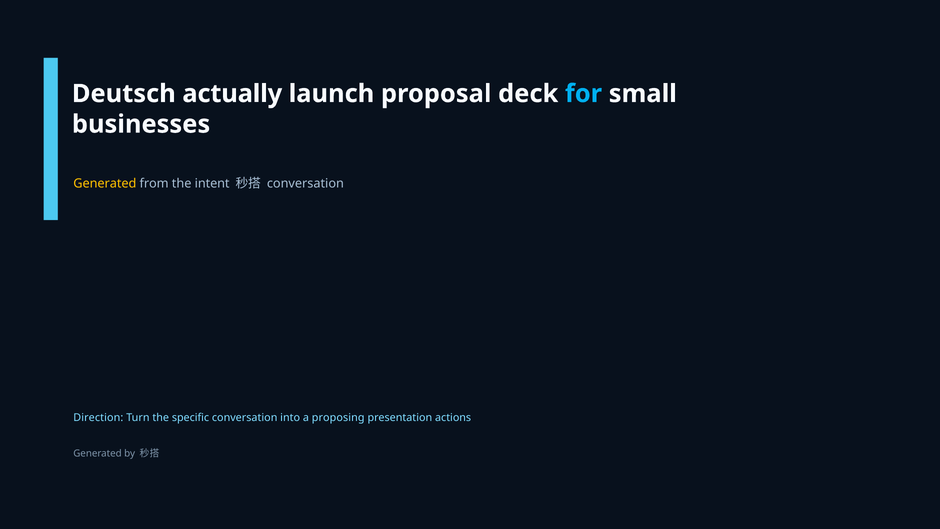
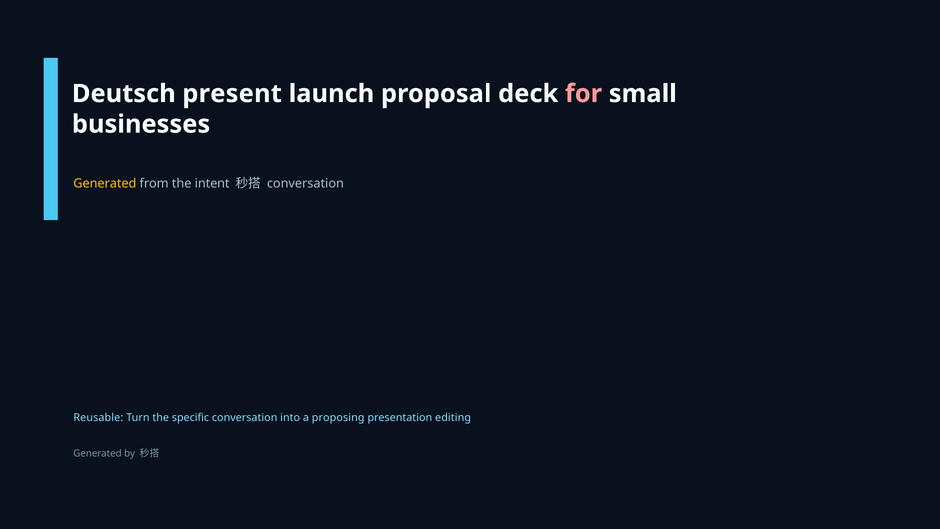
actually: actually -> present (232, 94)
for colour: light blue -> pink (584, 94)
Direction: Direction -> Reusable (98, 417)
actions: actions -> editing (453, 417)
